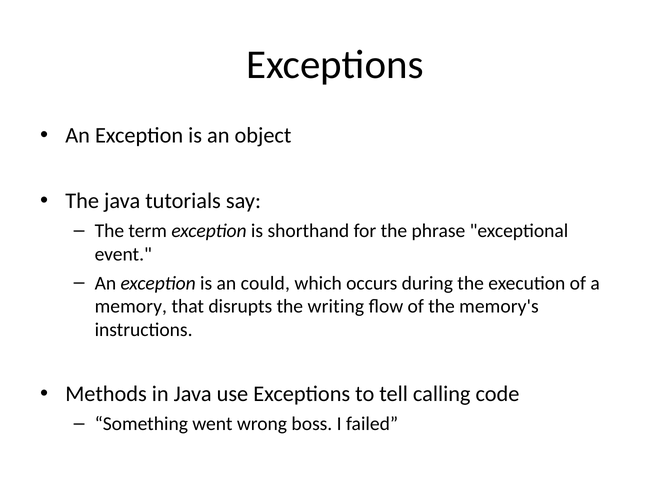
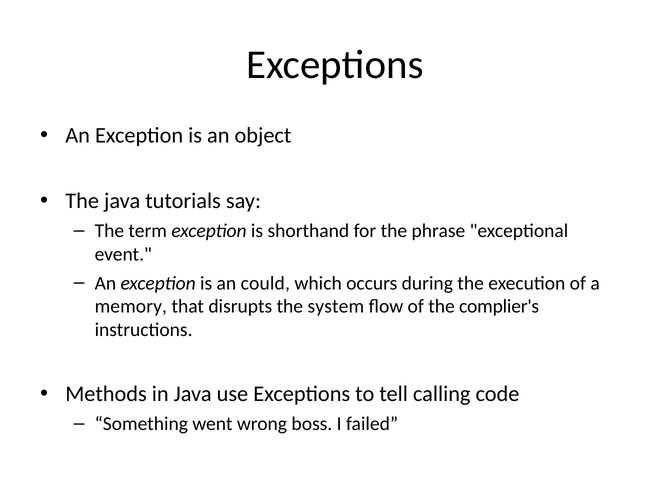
writing: writing -> system (336, 307)
memory's: memory's -> complier's (499, 307)
